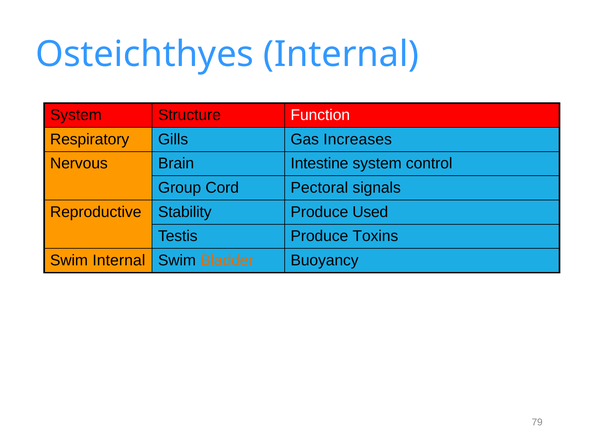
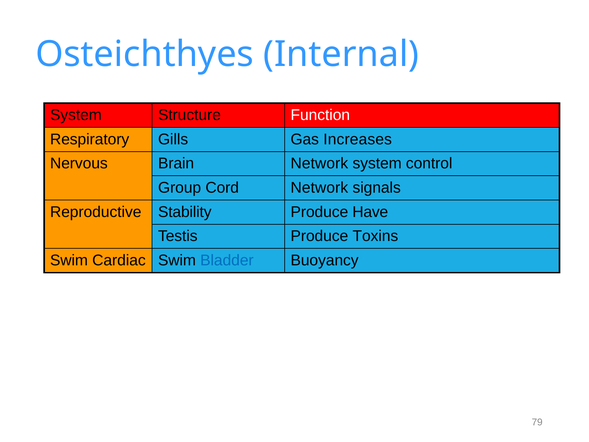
Brain Intestine: Intestine -> Network (319, 163)
Cord Pectoral: Pectoral -> Network (319, 188)
Used: Used -> Have (370, 212)
Swim Internal: Internal -> Cardiac (119, 260)
Bladder colour: orange -> blue (227, 260)
